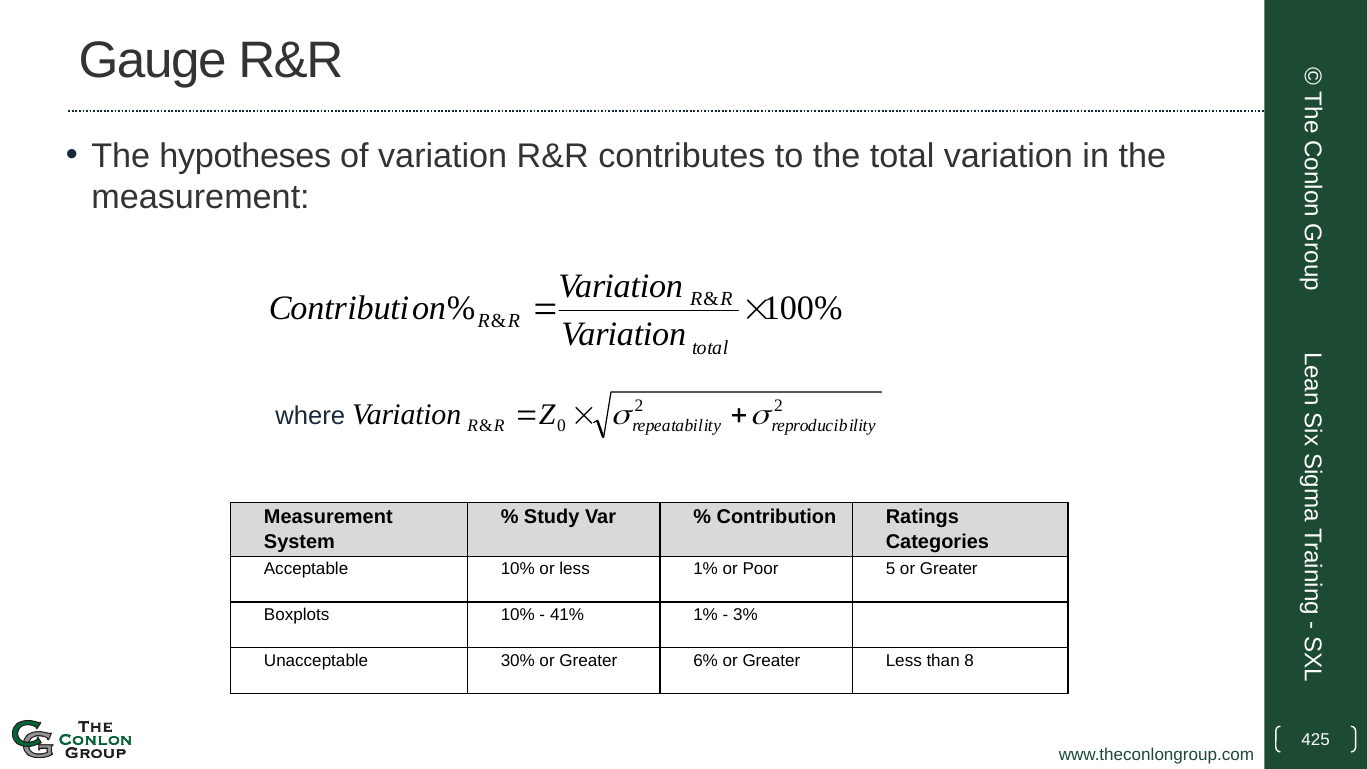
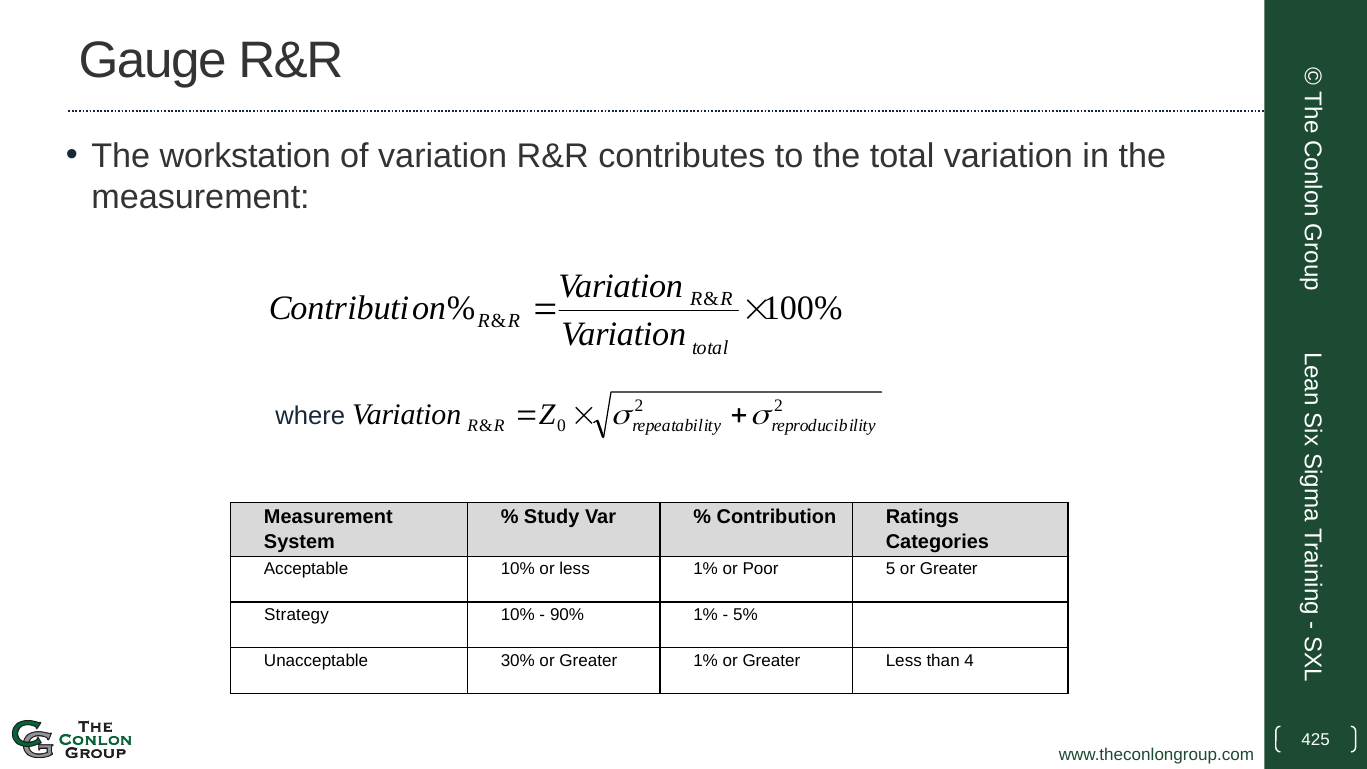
hypotheses: hypotheses -> workstation (245, 156)
Boxplots: Boxplots -> Strategy (297, 615)
41%: 41% -> 90% (567, 615)
3%: 3% -> 5% (745, 615)
Greater 6%: 6% -> 1% (706, 661)
8: 8 -> 4 (969, 661)
